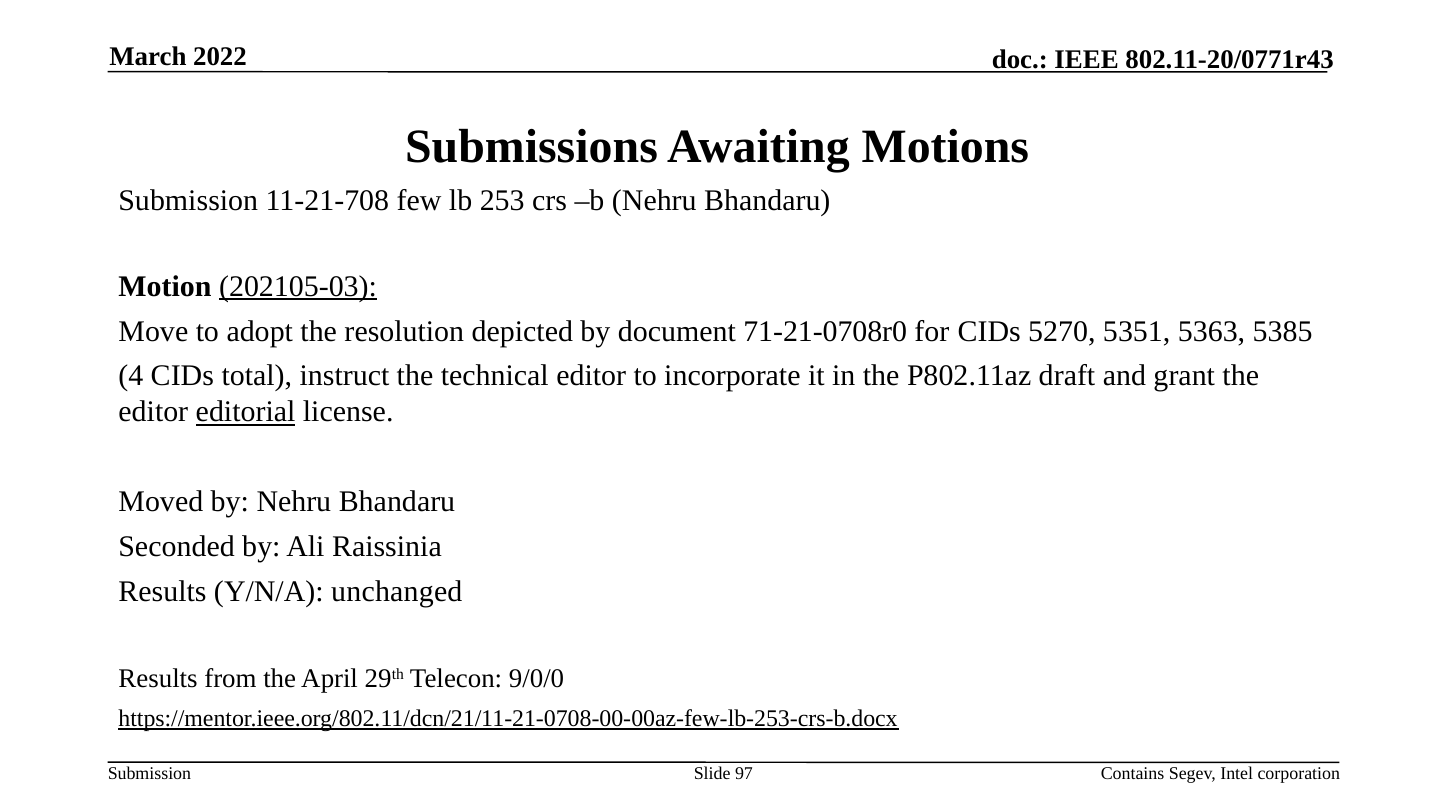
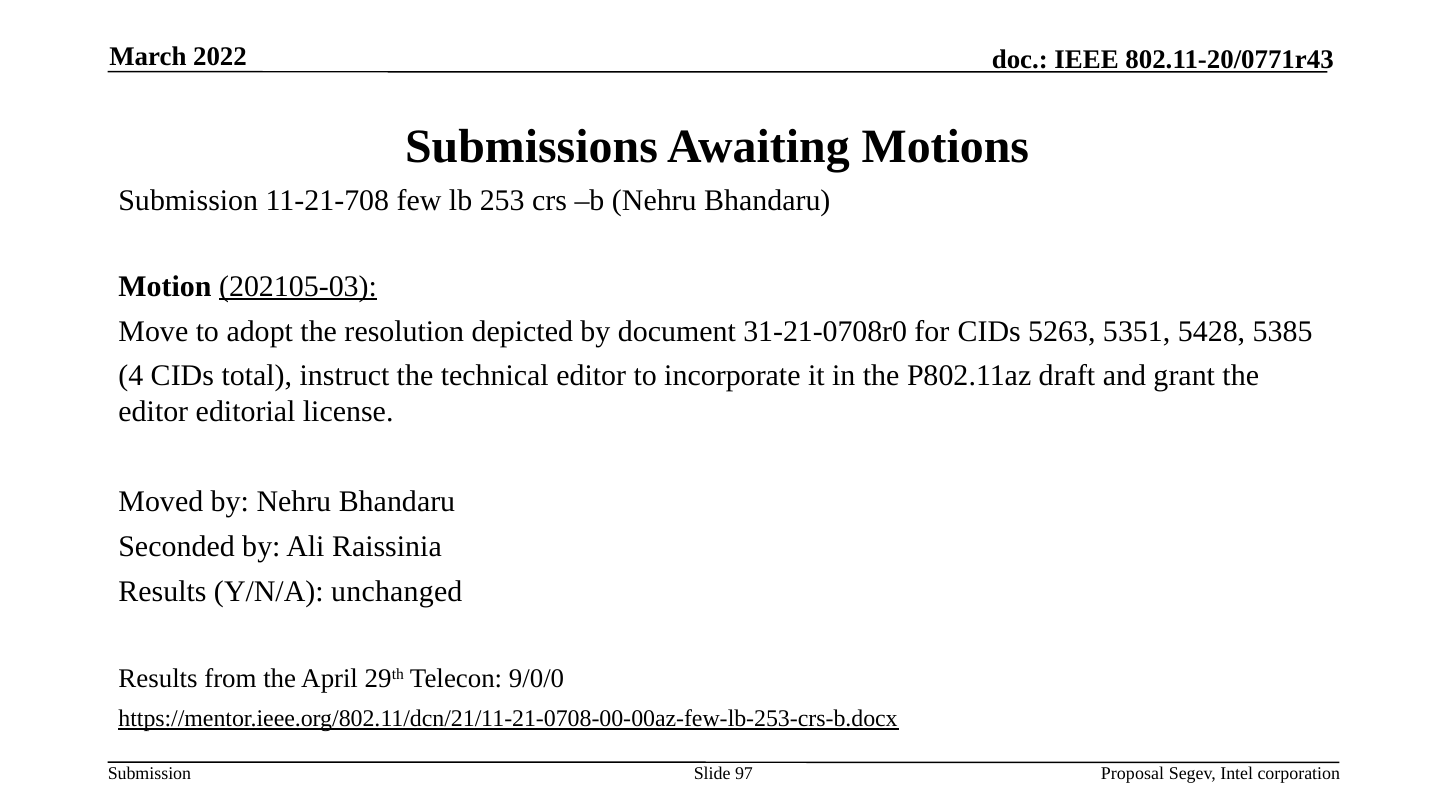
71-21-0708r0: 71-21-0708r0 -> 31-21-0708r0 (825, 331)
5270: 5270 -> 5263 (1062, 331)
5363: 5363 -> 5428 (1212, 331)
editorial underline: present -> none (246, 412)
Contains: Contains -> Proposal (1132, 774)
